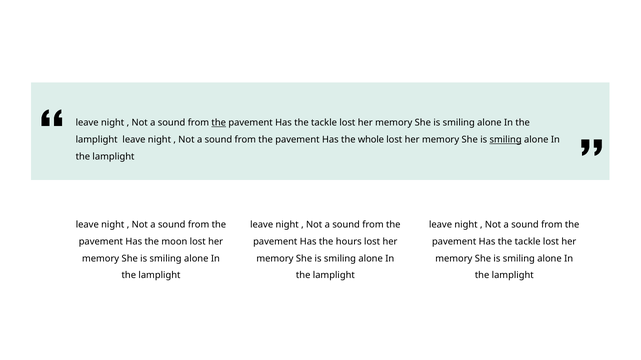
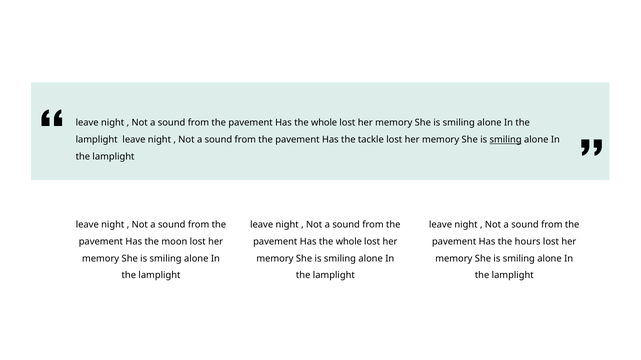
the underline: present -> none (219, 123)
tackle: tackle -> whole (324, 123)
whole: whole -> tackle (371, 140)
hours: hours -> whole (349, 242)
tackle: tackle -> hours (528, 242)
